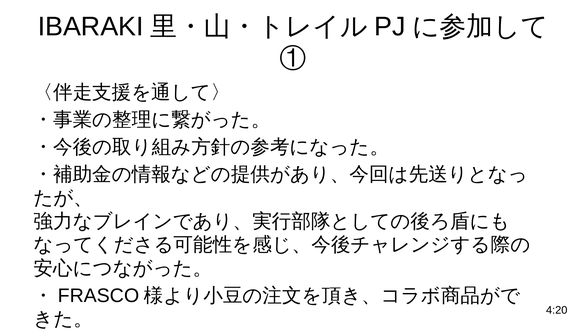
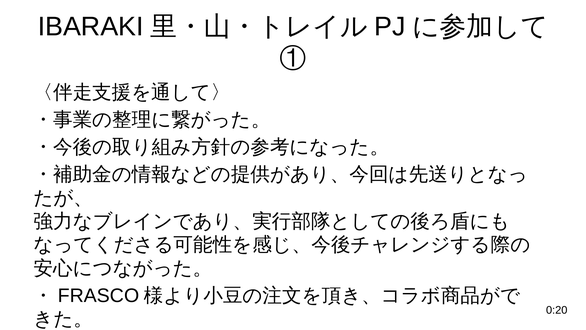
4:20: 4:20 -> 0:20 (557, 310)
